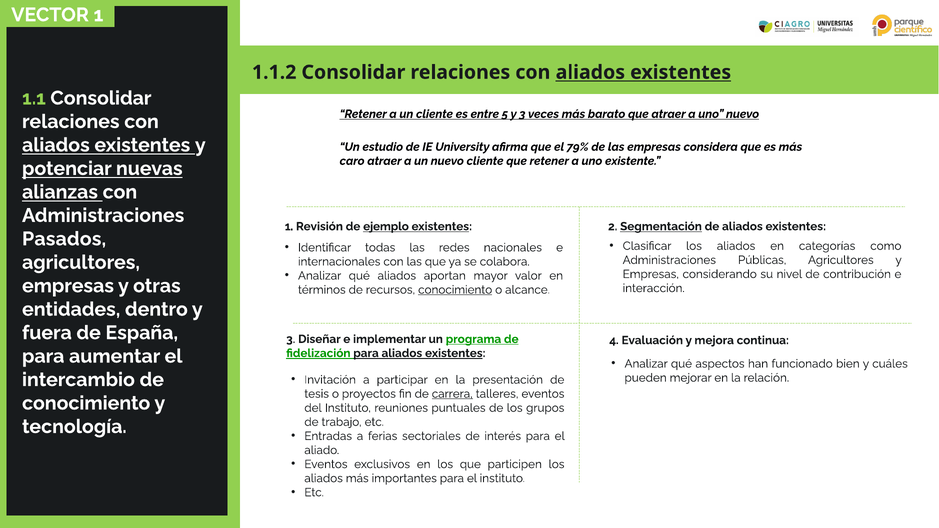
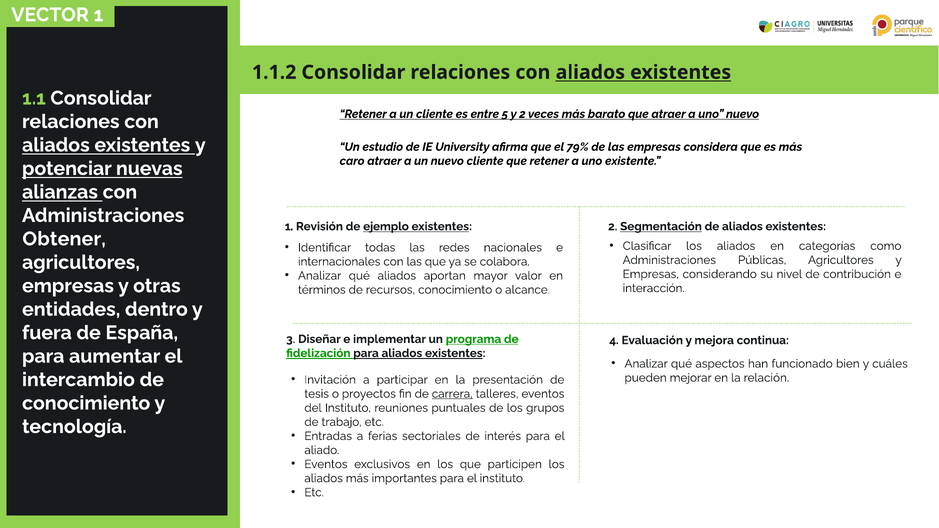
y 3: 3 -> 2 (522, 114)
Pasados: Pasados -> Obtener (64, 239)
conocimiento underline: present -> none (455, 290)
